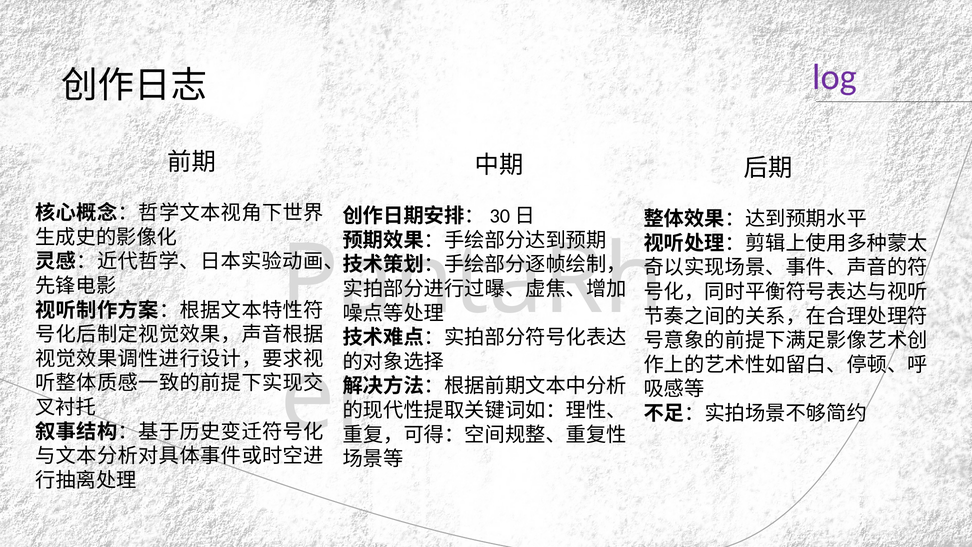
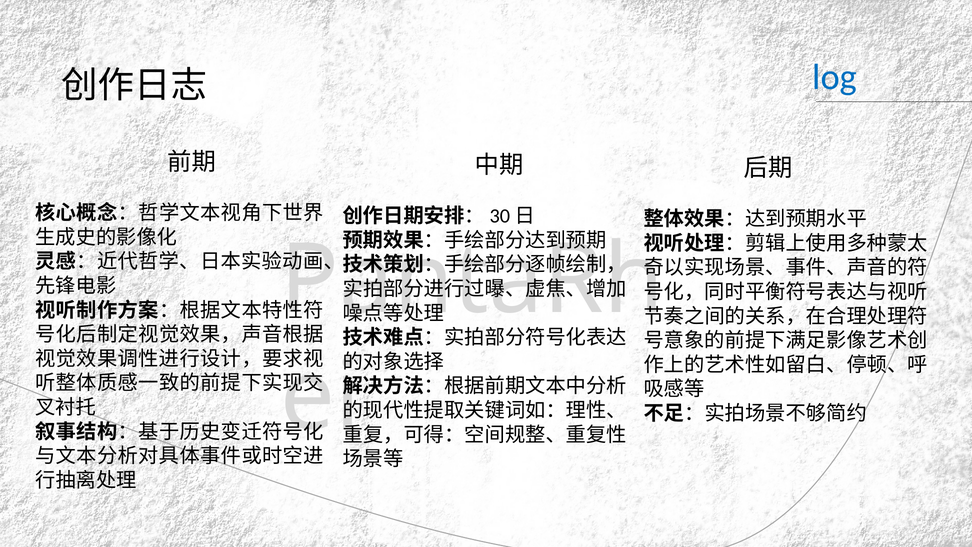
log colour: purple -> blue (835, 77)
